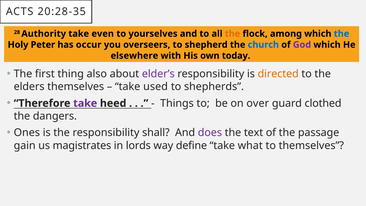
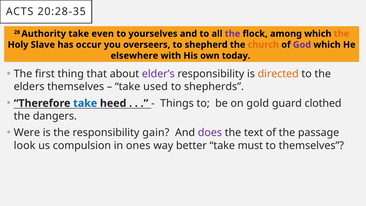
the colour: orange -> purple (233, 34)
the colour: blue -> orange (342, 34)
Peter: Peter -> Slave (43, 45)
church colour: blue -> orange (263, 45)
also: also -> that (97, 74)
take colour: purple -> blue (85, 103)
over: over -> gold (258, 103)
Ones: Ones -> Were (27, 133)
shall: shall -> gain (156, 133)
gain: gain -> look (25, 145)
magistrates: magistrates -> compulsion (82, 145)
lords: lords -> ones (138, 145)
define: define -> better (191, 145)
what: what -> must (250, 145)
